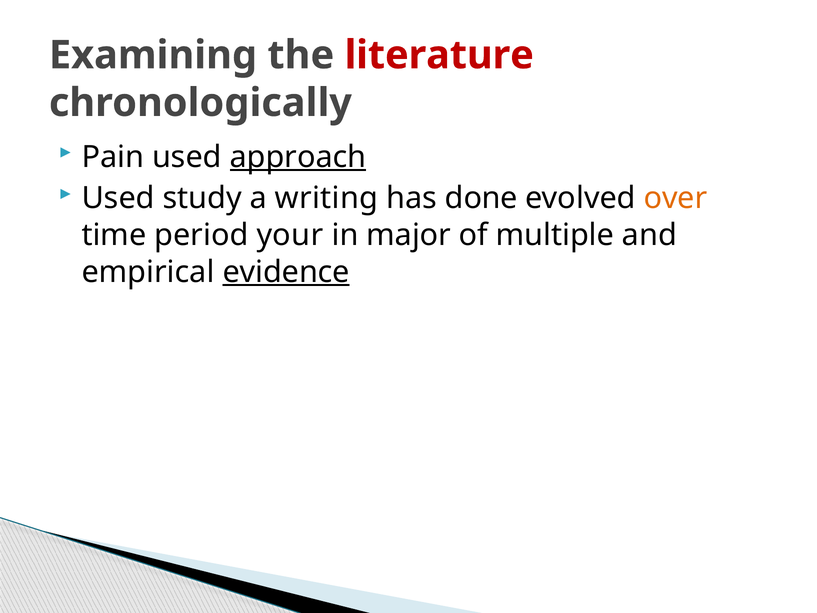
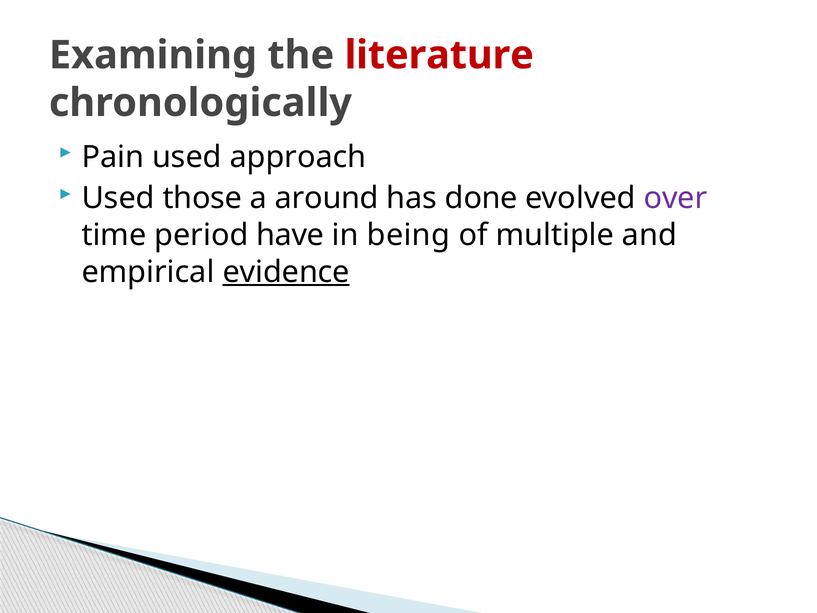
approach underline: present -> none (298, 157)
study: study -> those (202, 198)
writing: writing -> around (327, 198)
over colour: orange -> purple (675, 198)
your: your -> have (290, 235)
major: major -> being (408, 235)
